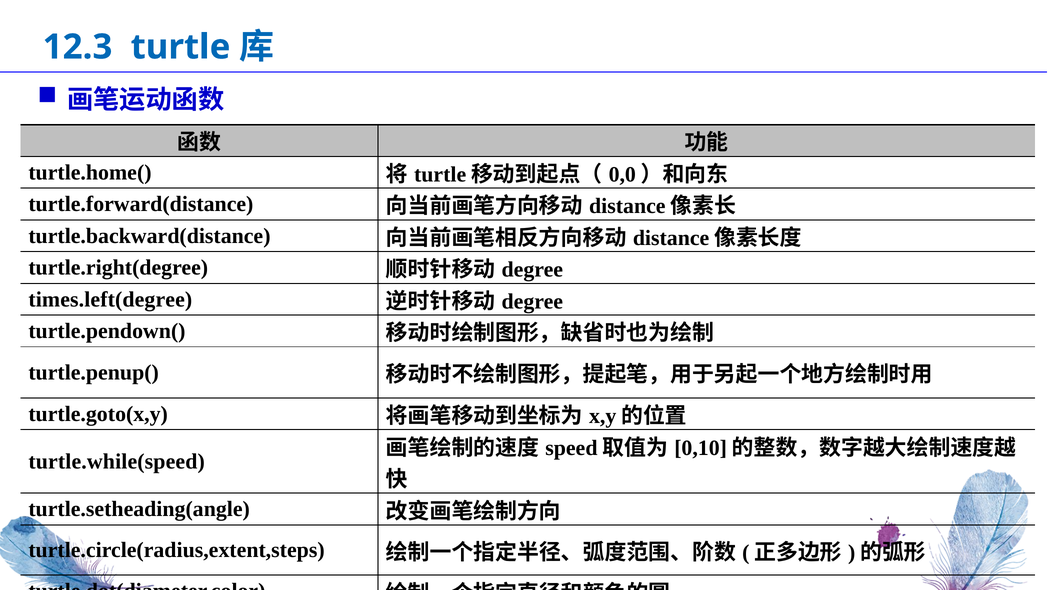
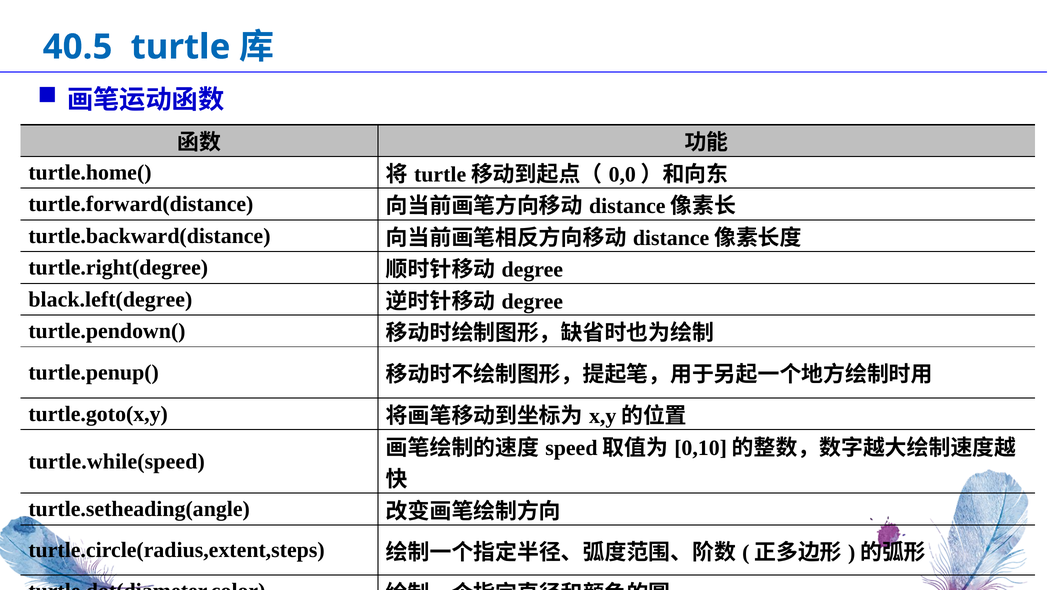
12.3: 12.3 -> 40.5 (78, 47)
times.left(degree: times.left(degree -> black.left(degree (110, 299)
